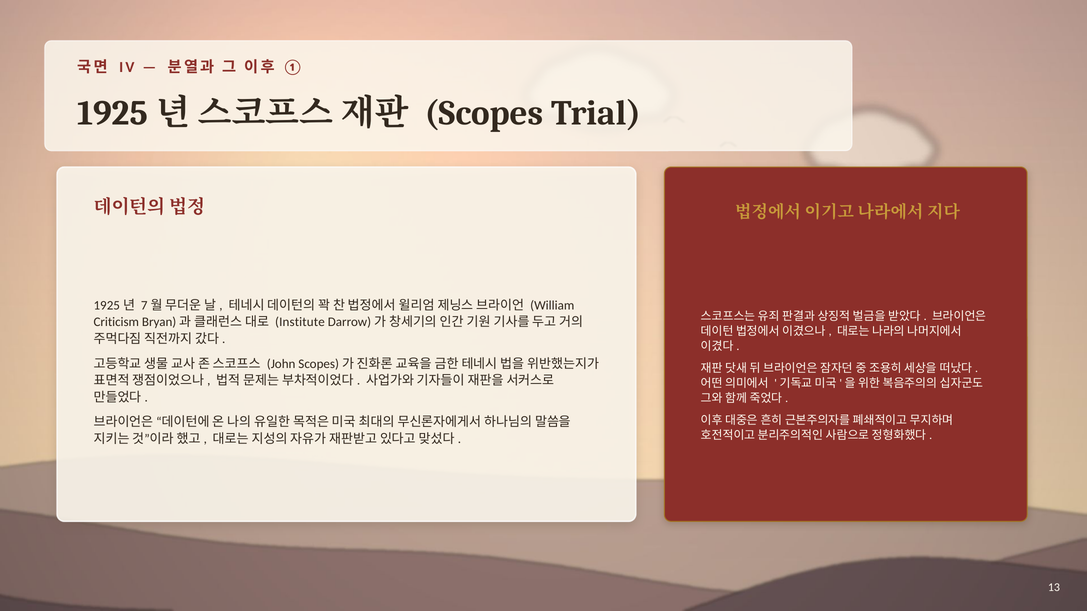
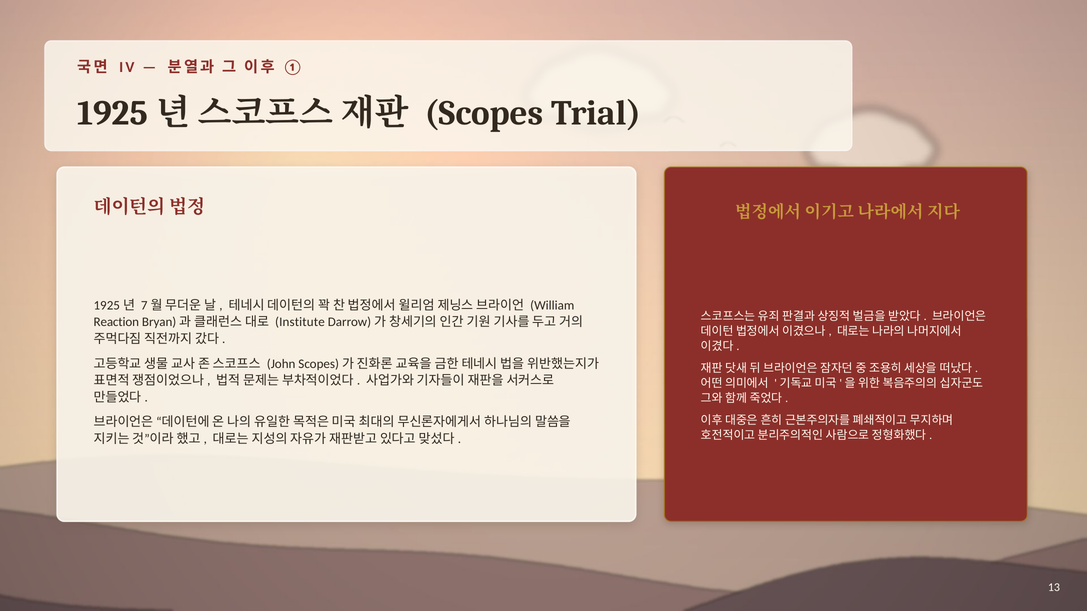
Criticism: Criticism -> Reaction (116, 322)
